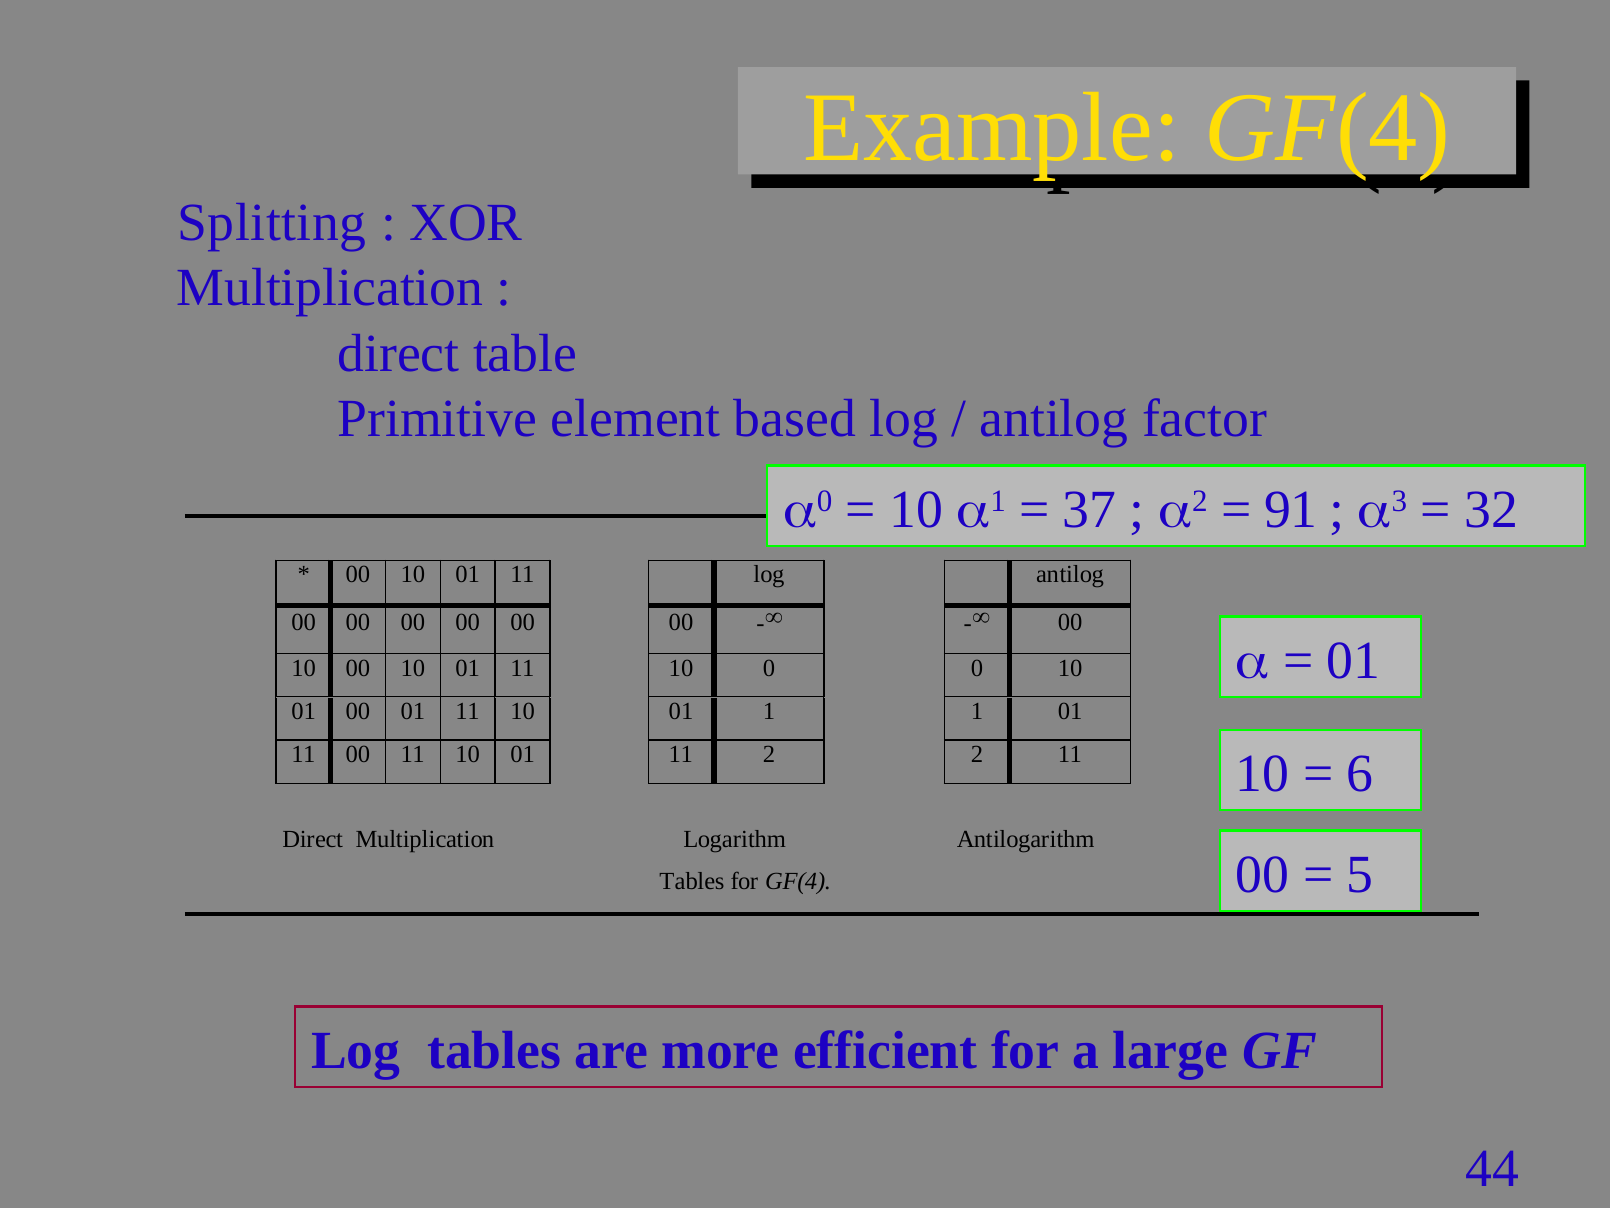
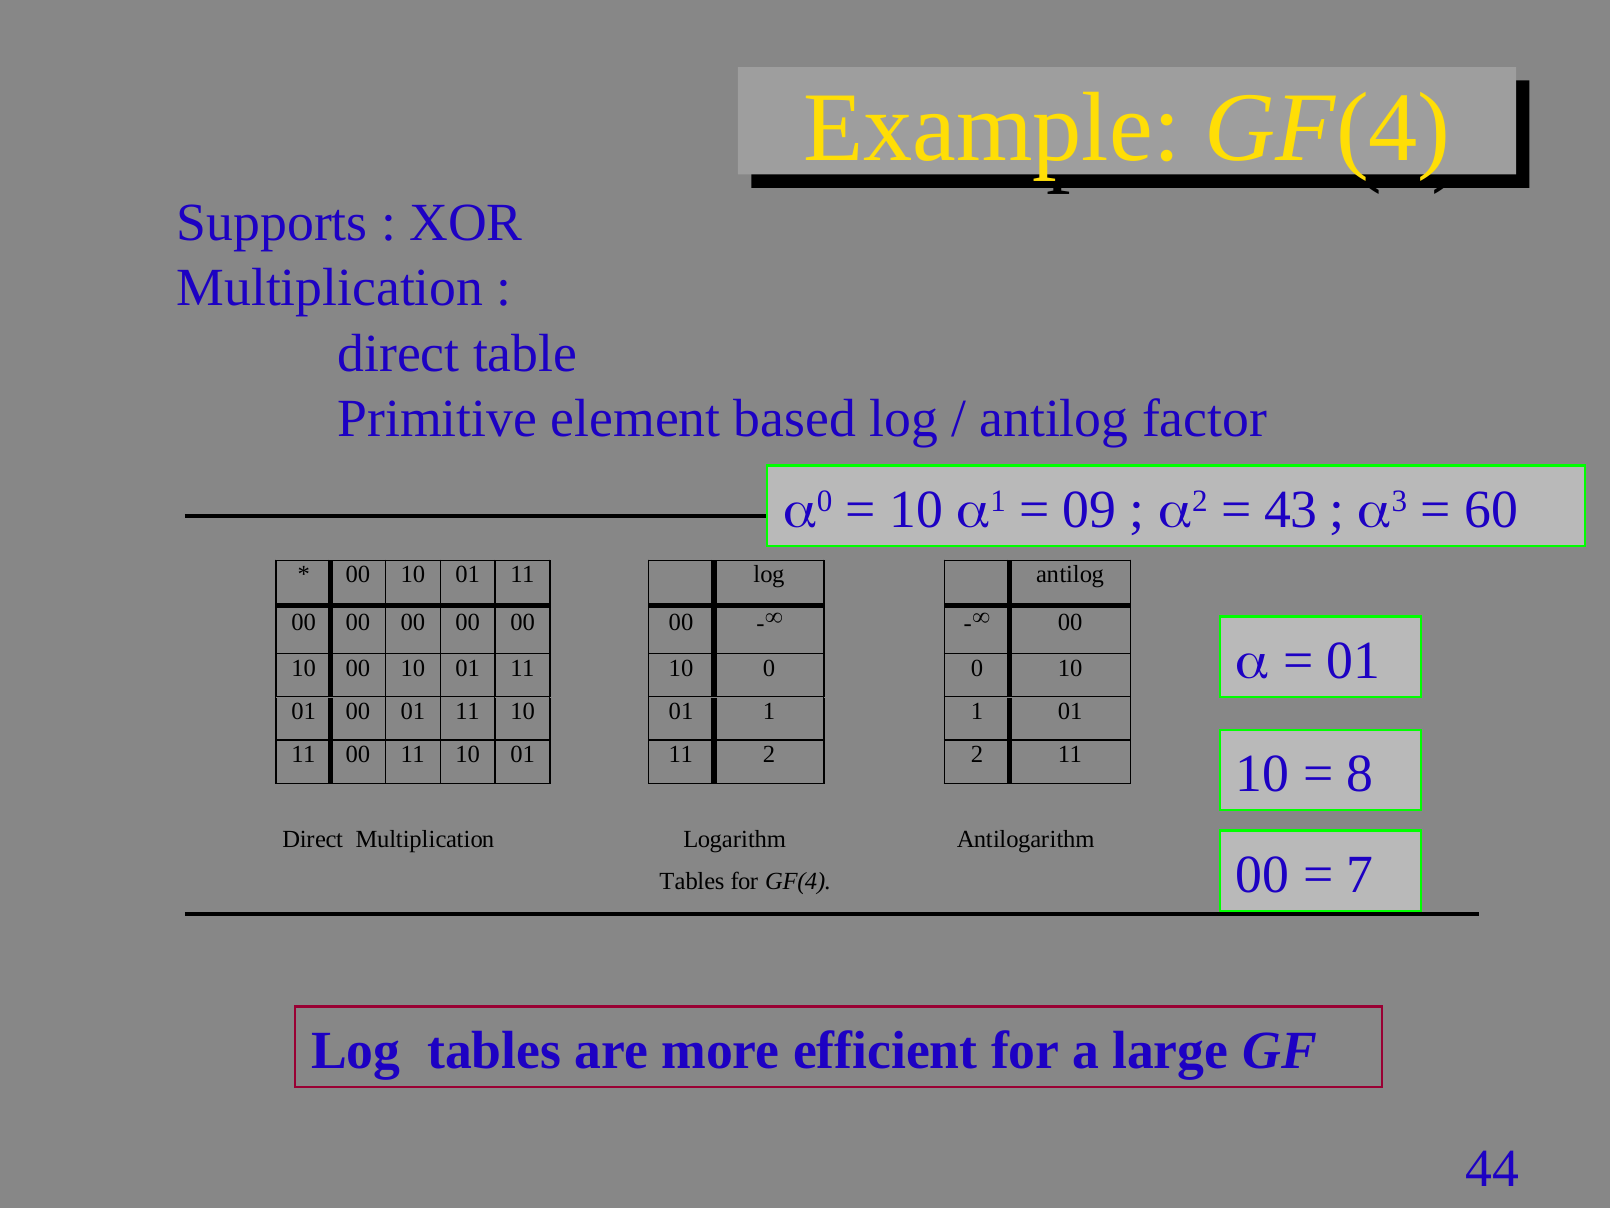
Splitting: Splitting -> Supports (272, 222)
37: 37 -> 09 (1090, 509)
91: 91 -> 43 (1291, 509)
32: 32 -> 60 (1491, 509)
6: 6 -> 8 (1360, 773)
5: 5 -> 7 (1360, 874)
